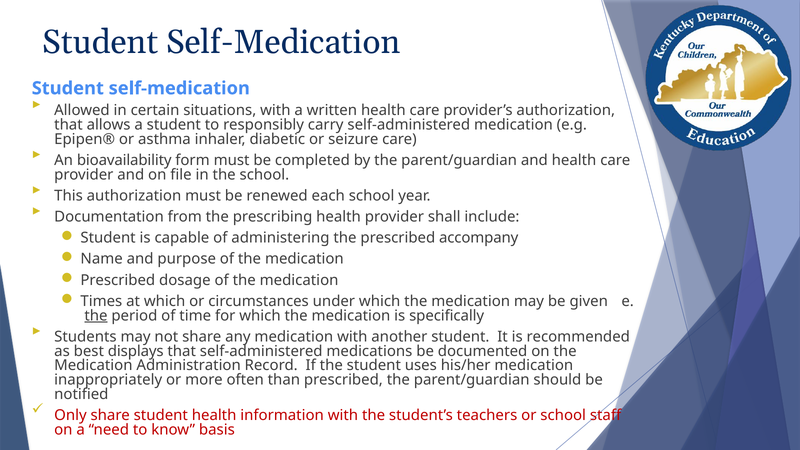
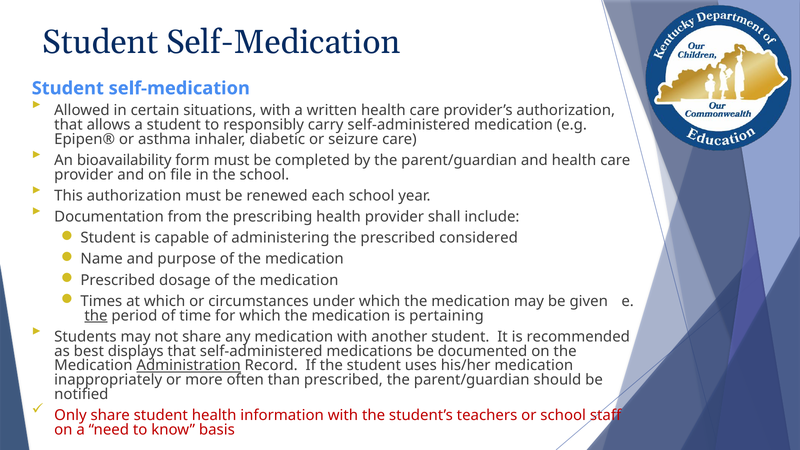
accompany: accompany -> considered (479, 238)
specifically: specifically -> pertaining (447, 316)
Administration underline: none -> present (189, 365)
